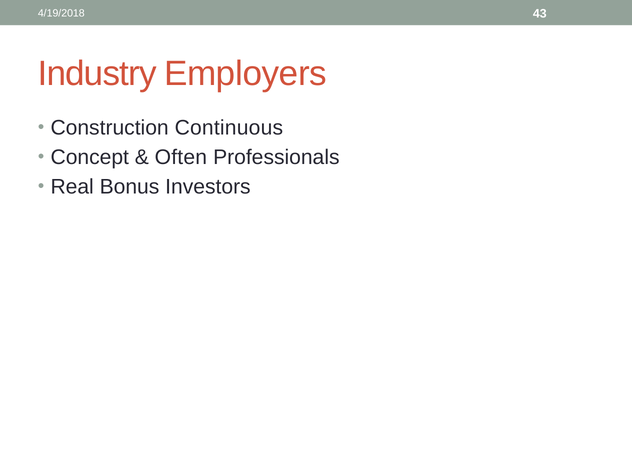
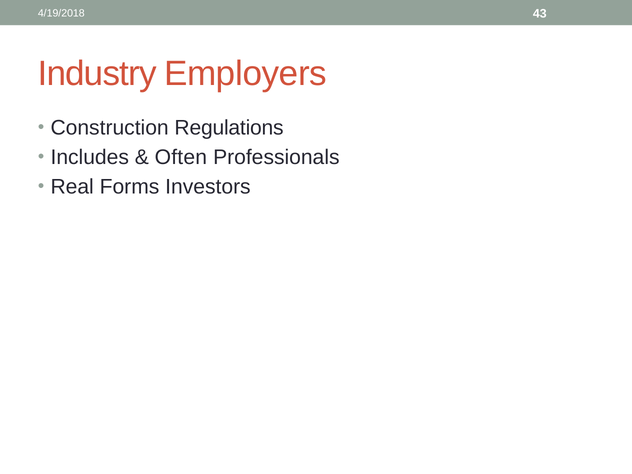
Continuous: Continuous -> Regulations (229, 128)
Concept: Concept -> Includes (90, 157)
Bonus: Bonus -> Forms (130, 187)
